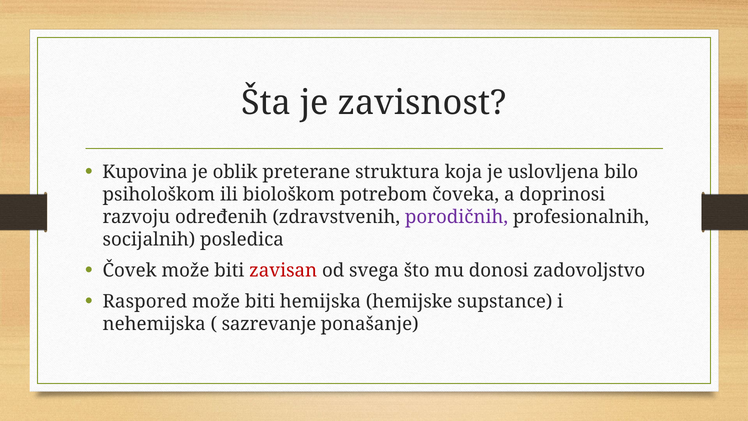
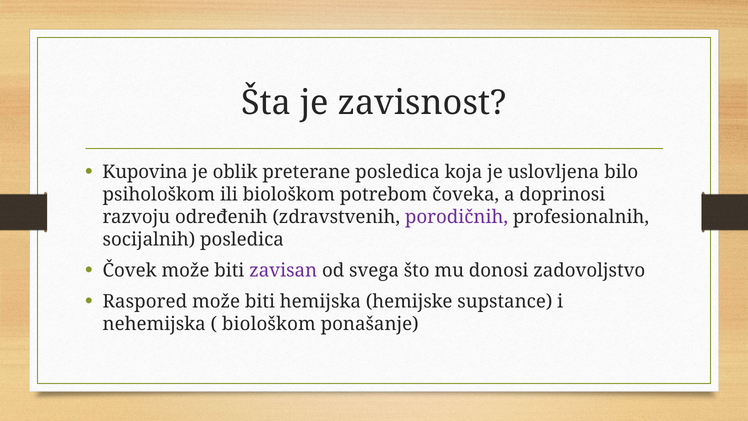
preterane struktura: struktura -> posledica (398, 172)
zavisan colour: red -> purple (283, 270)
sazrevanje: sazrevanje -> biološkom (269, 324)
